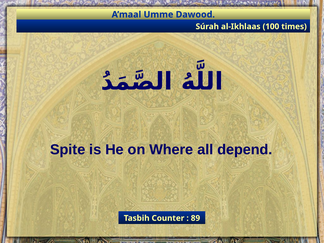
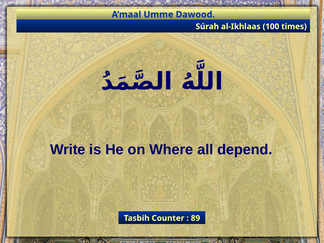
Spite: Spite -> Write (68, 150)
